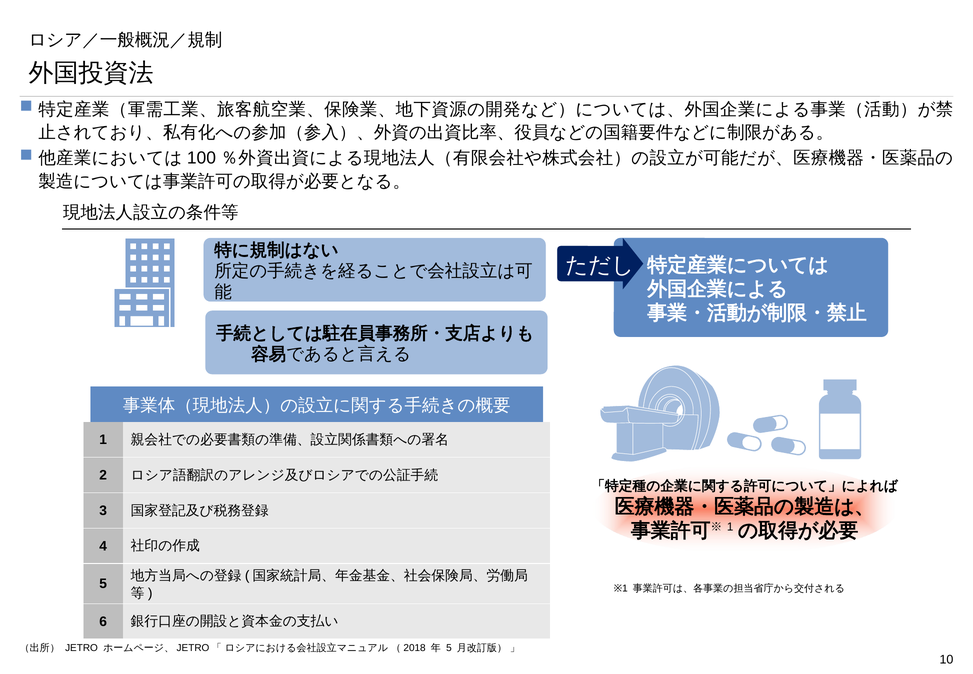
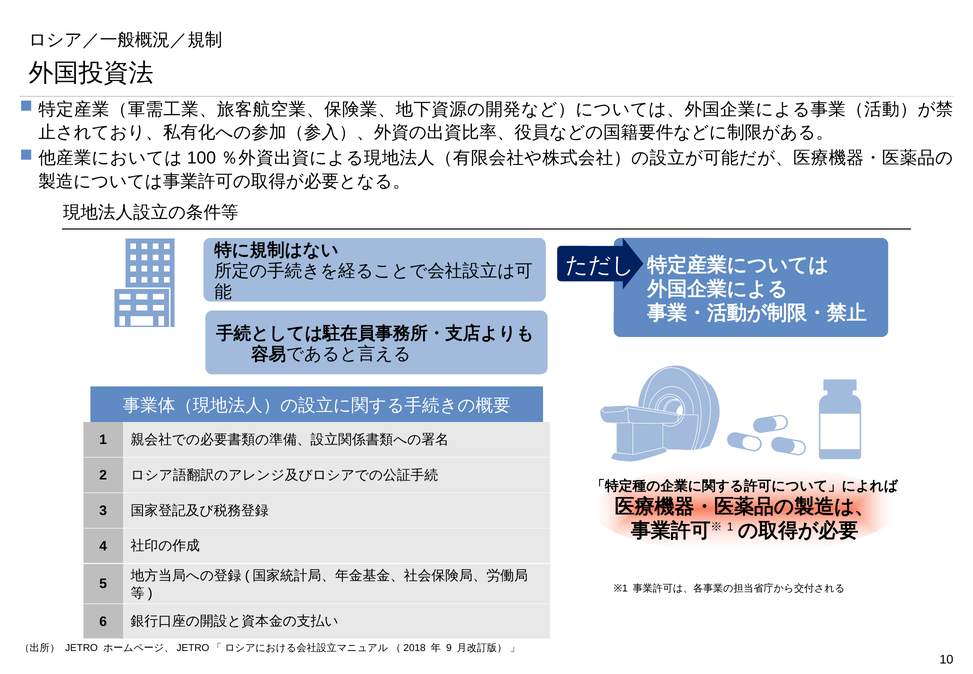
5: 5 -> 9 (449, 648)
